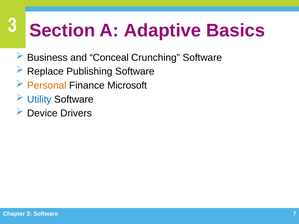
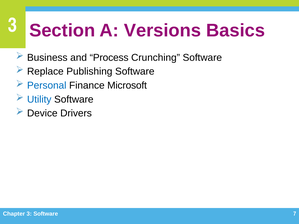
Adaptive: Adaptive -> Versions (162, 31)
Conceal: Conceal -> Process (109, 58)
Personal colour: orange -> blue (47, 85)
